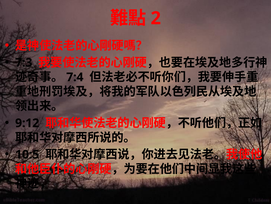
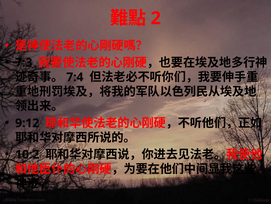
10:5: 10:5 -> 10:2 (27, 154)
